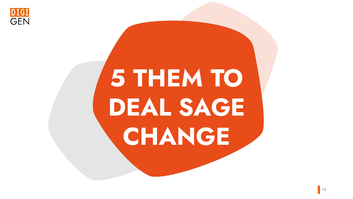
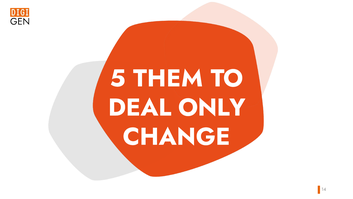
SAGE: SAGE -> ONLY (212, 107)
